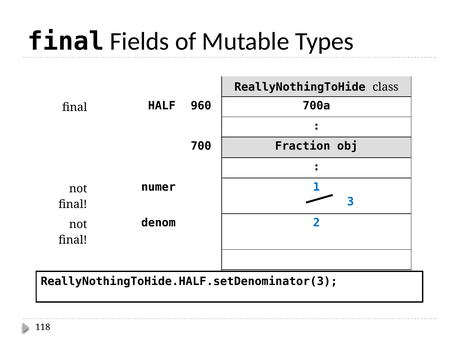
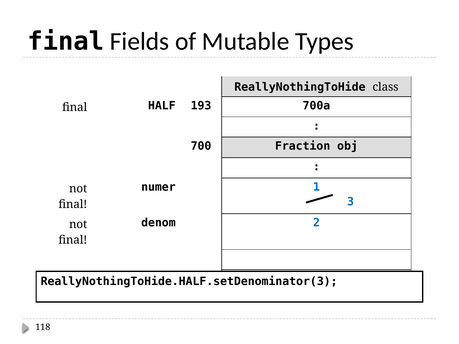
960: 960 -> 193 (201, 106)
